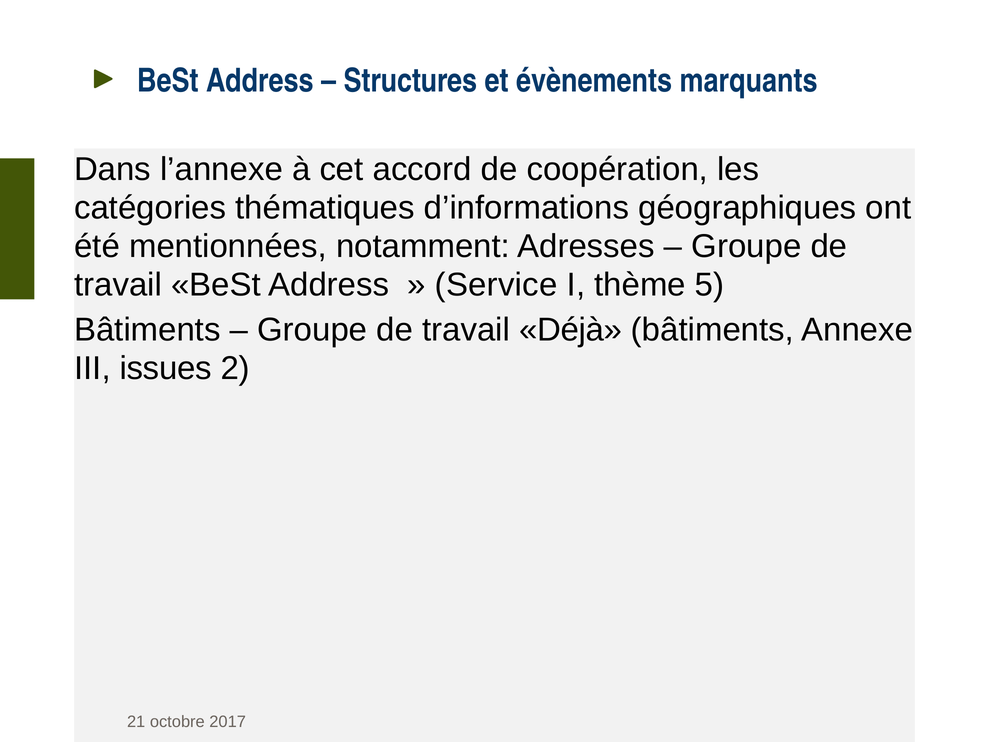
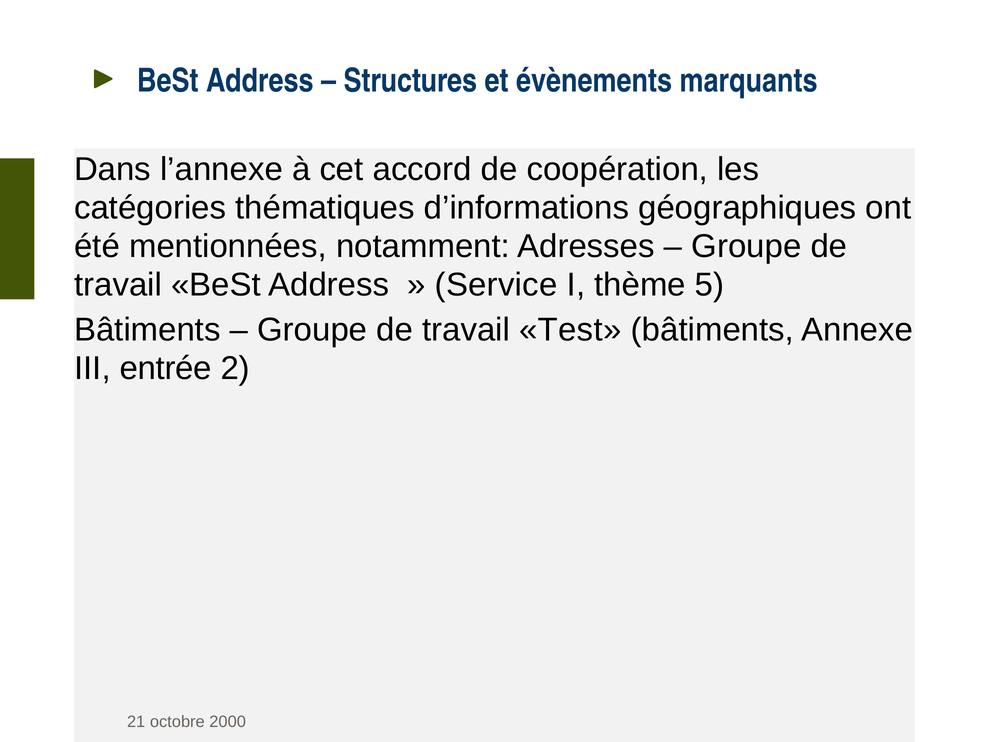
Déjà: Déjà -> Test (570, 330)
issues: issues -> entrée (166, 368)
2017: 2017 -> 2000 (228, 721)
